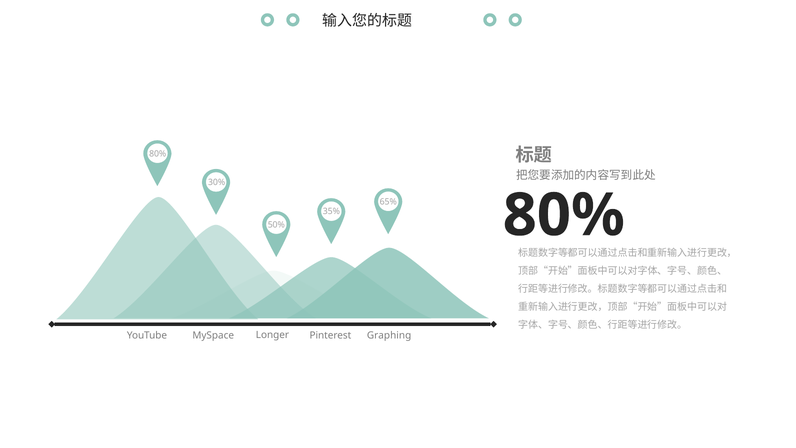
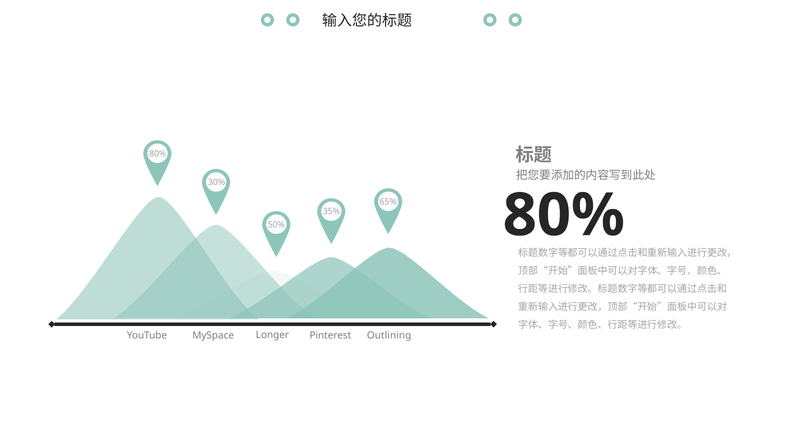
Graphing: Graphing -> Outlining (389, 335)
